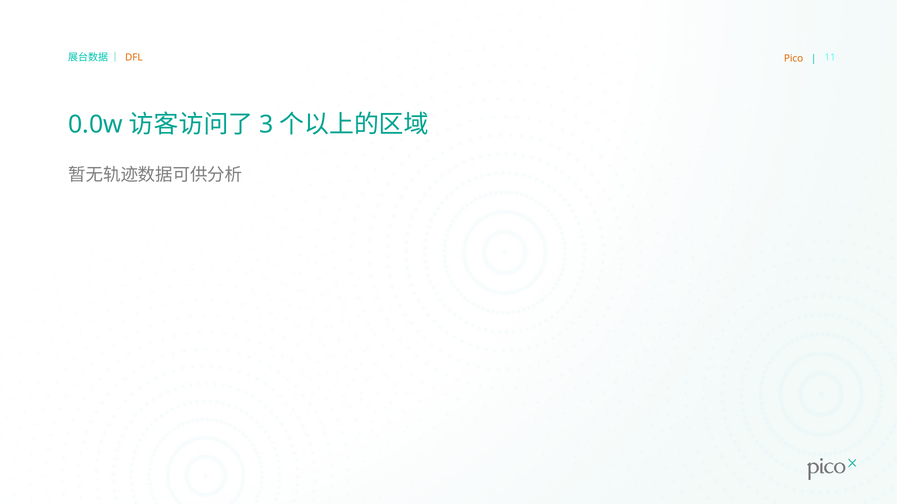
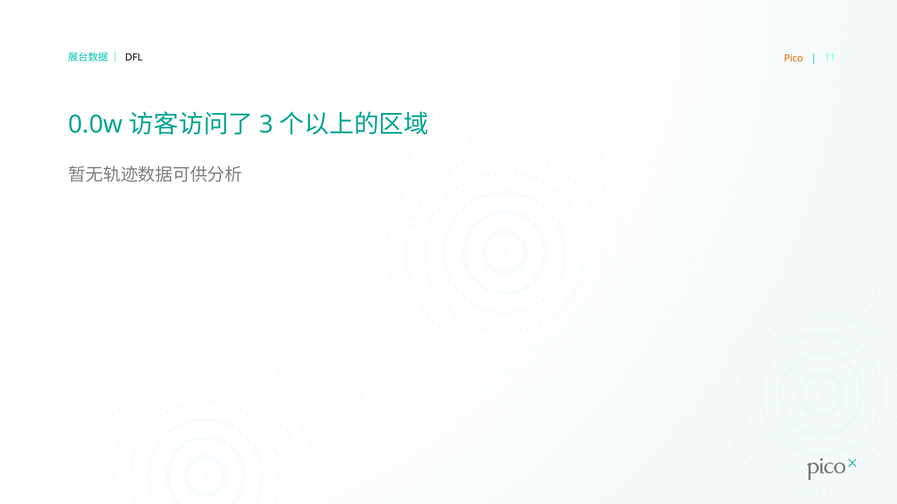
DFL colour: orange -> black (134, 58)
